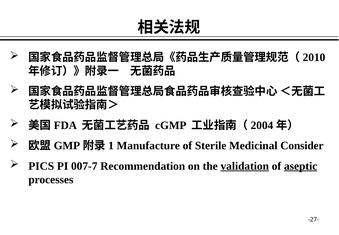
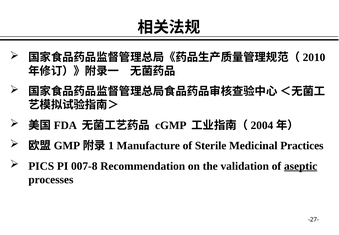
Consider: Consider -> Practices (302, 146)
007-7: 007-7 -> 007-8 (84, 166)
validation underline: present -> none (245, 166)
